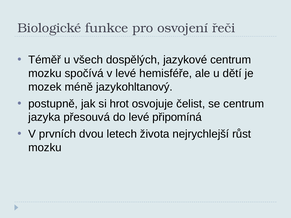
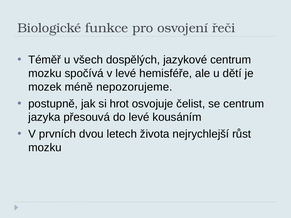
jazykohltanový: jazykohltanový -> nepozorujeme (134, 87)
připomíná: připomíná -> kousáním (177, 117)
